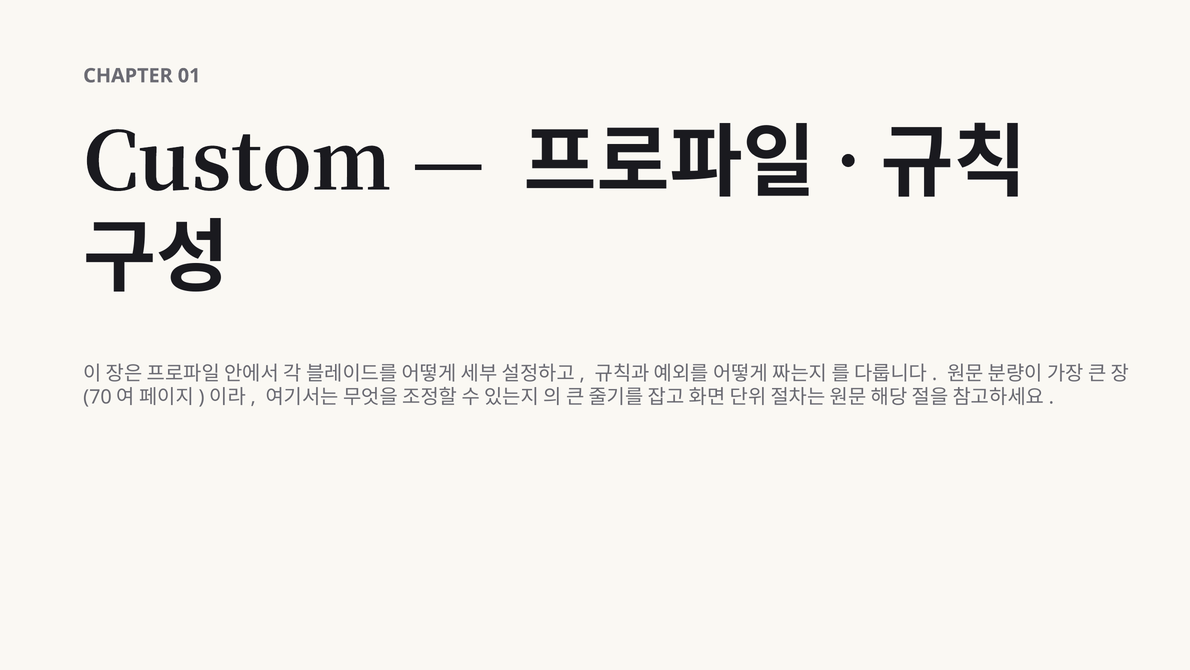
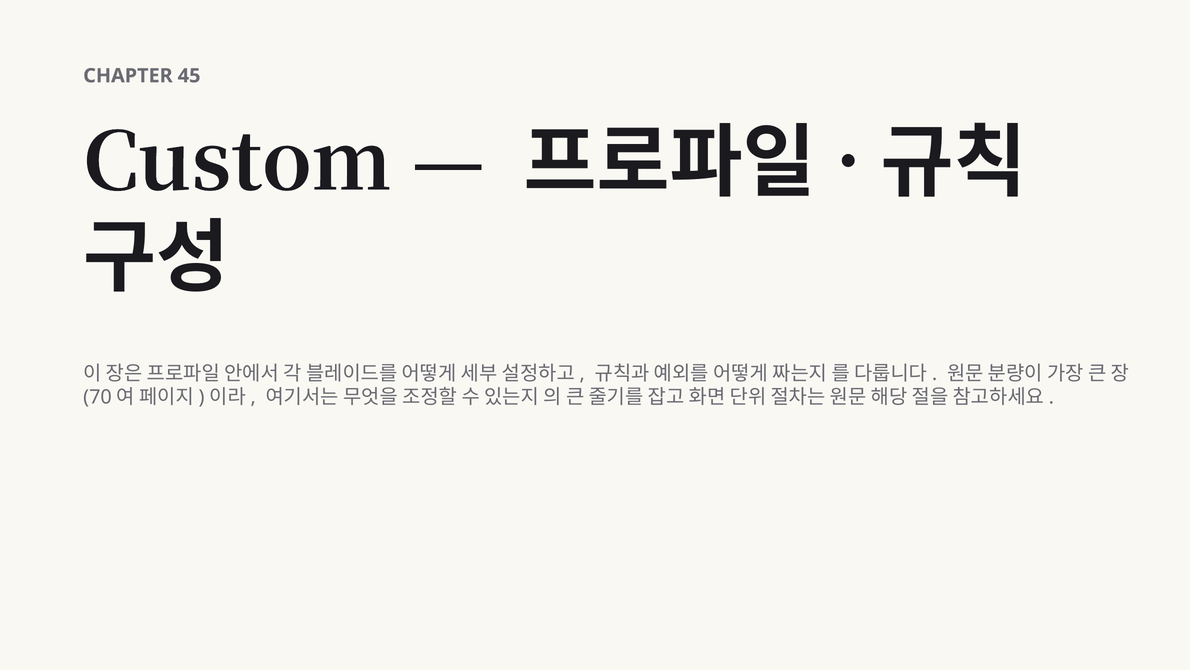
01: 01 -> 45 (189, 76)
